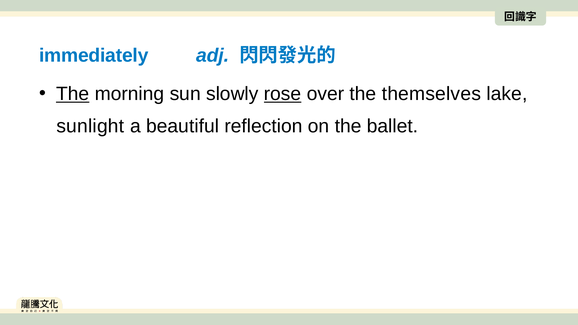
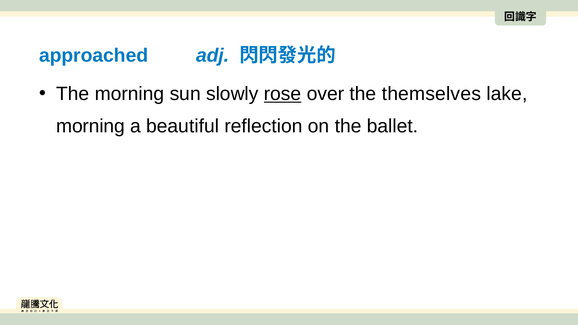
immediately: immediately -> approached (94, 55)
The underline: present -> none (73, 94)
sunlight: sunlight -> morning (91, 126)
